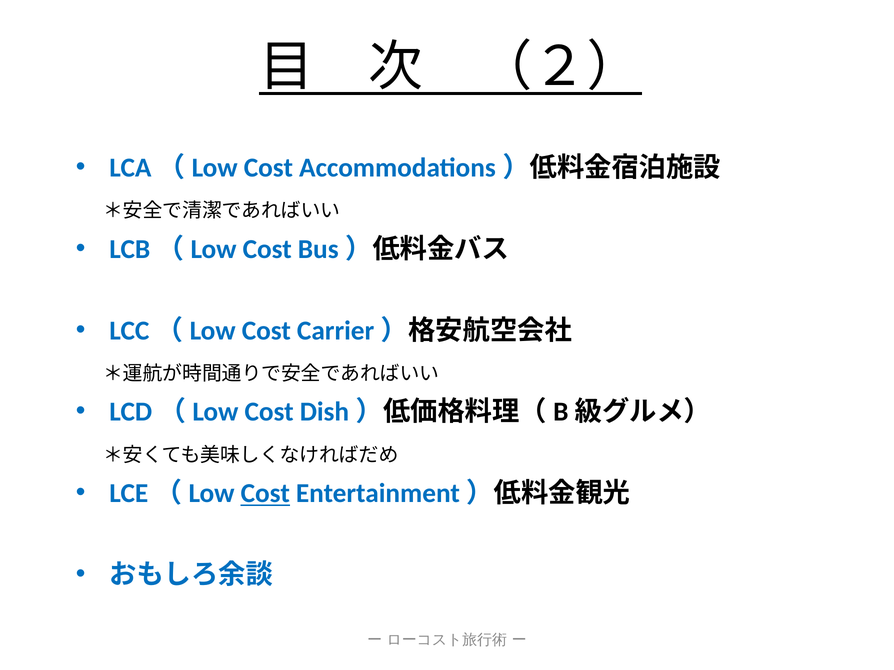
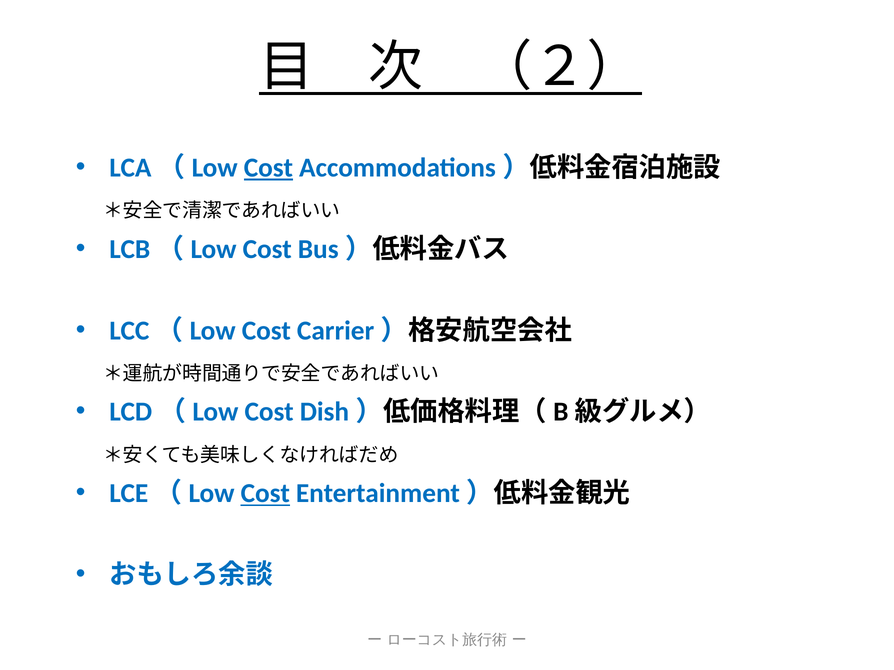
Cost underline: none -> present (268, 168)
